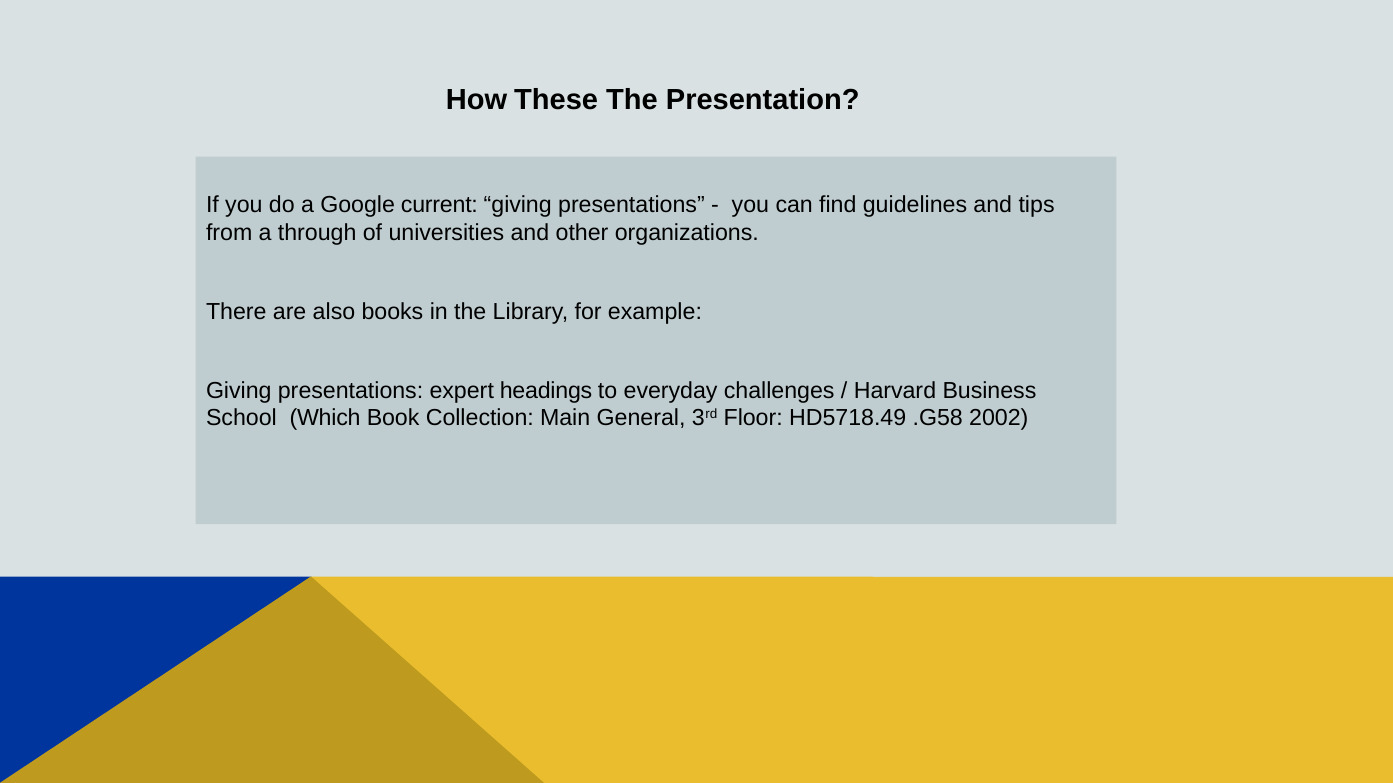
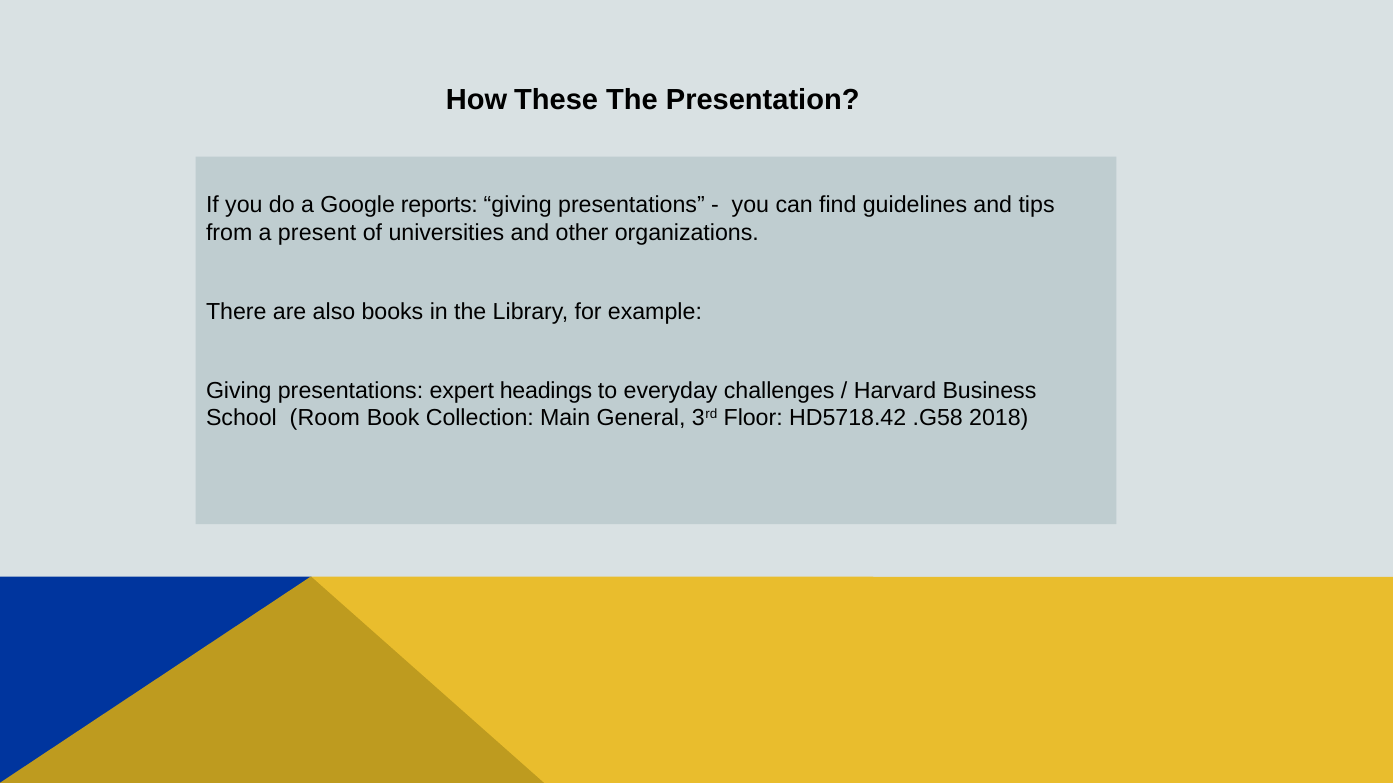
current: current -> reports (439, 205)
through: through -> present (317, 233)
Which: Which -> Room (325, 418)
HD5718.49: HD5718.49 -> HD5718.42 (848, 418)
2002: 2002 -> 2018 (999, 418)
